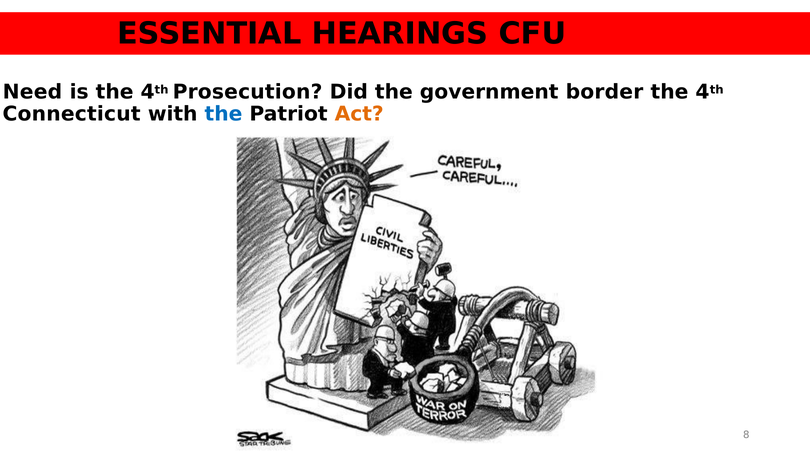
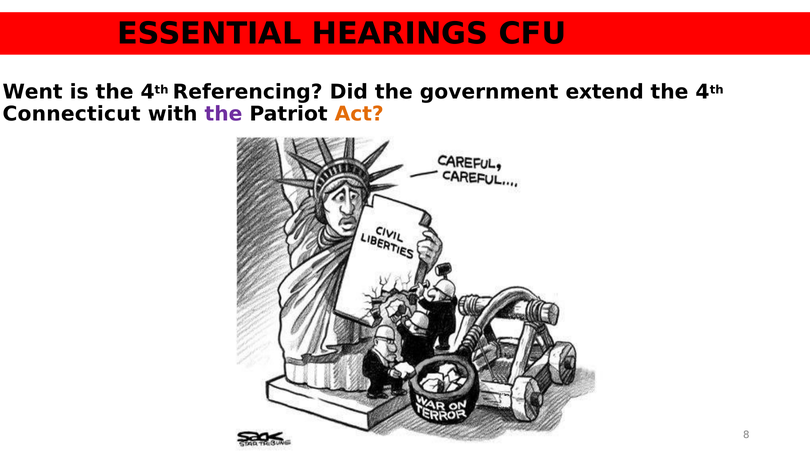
Need: Need -> Went (33, 92)
Prosecution: Prosecution -> Referencing (248, 92)
border: border -> extend (605, 92)
the colour: blue -> purple (223, 114)
